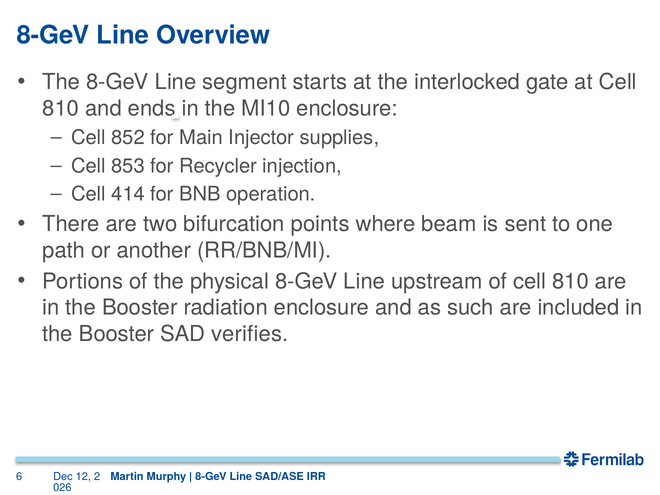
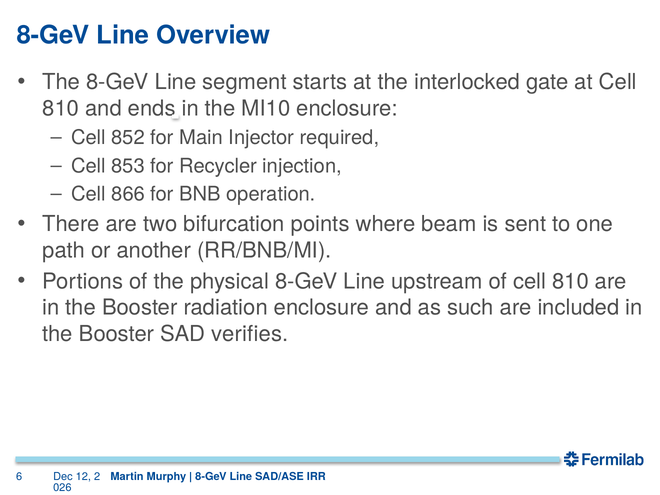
supplies: supplies -> required (339, 138)
414: 414 -> 866 (128, 194)
